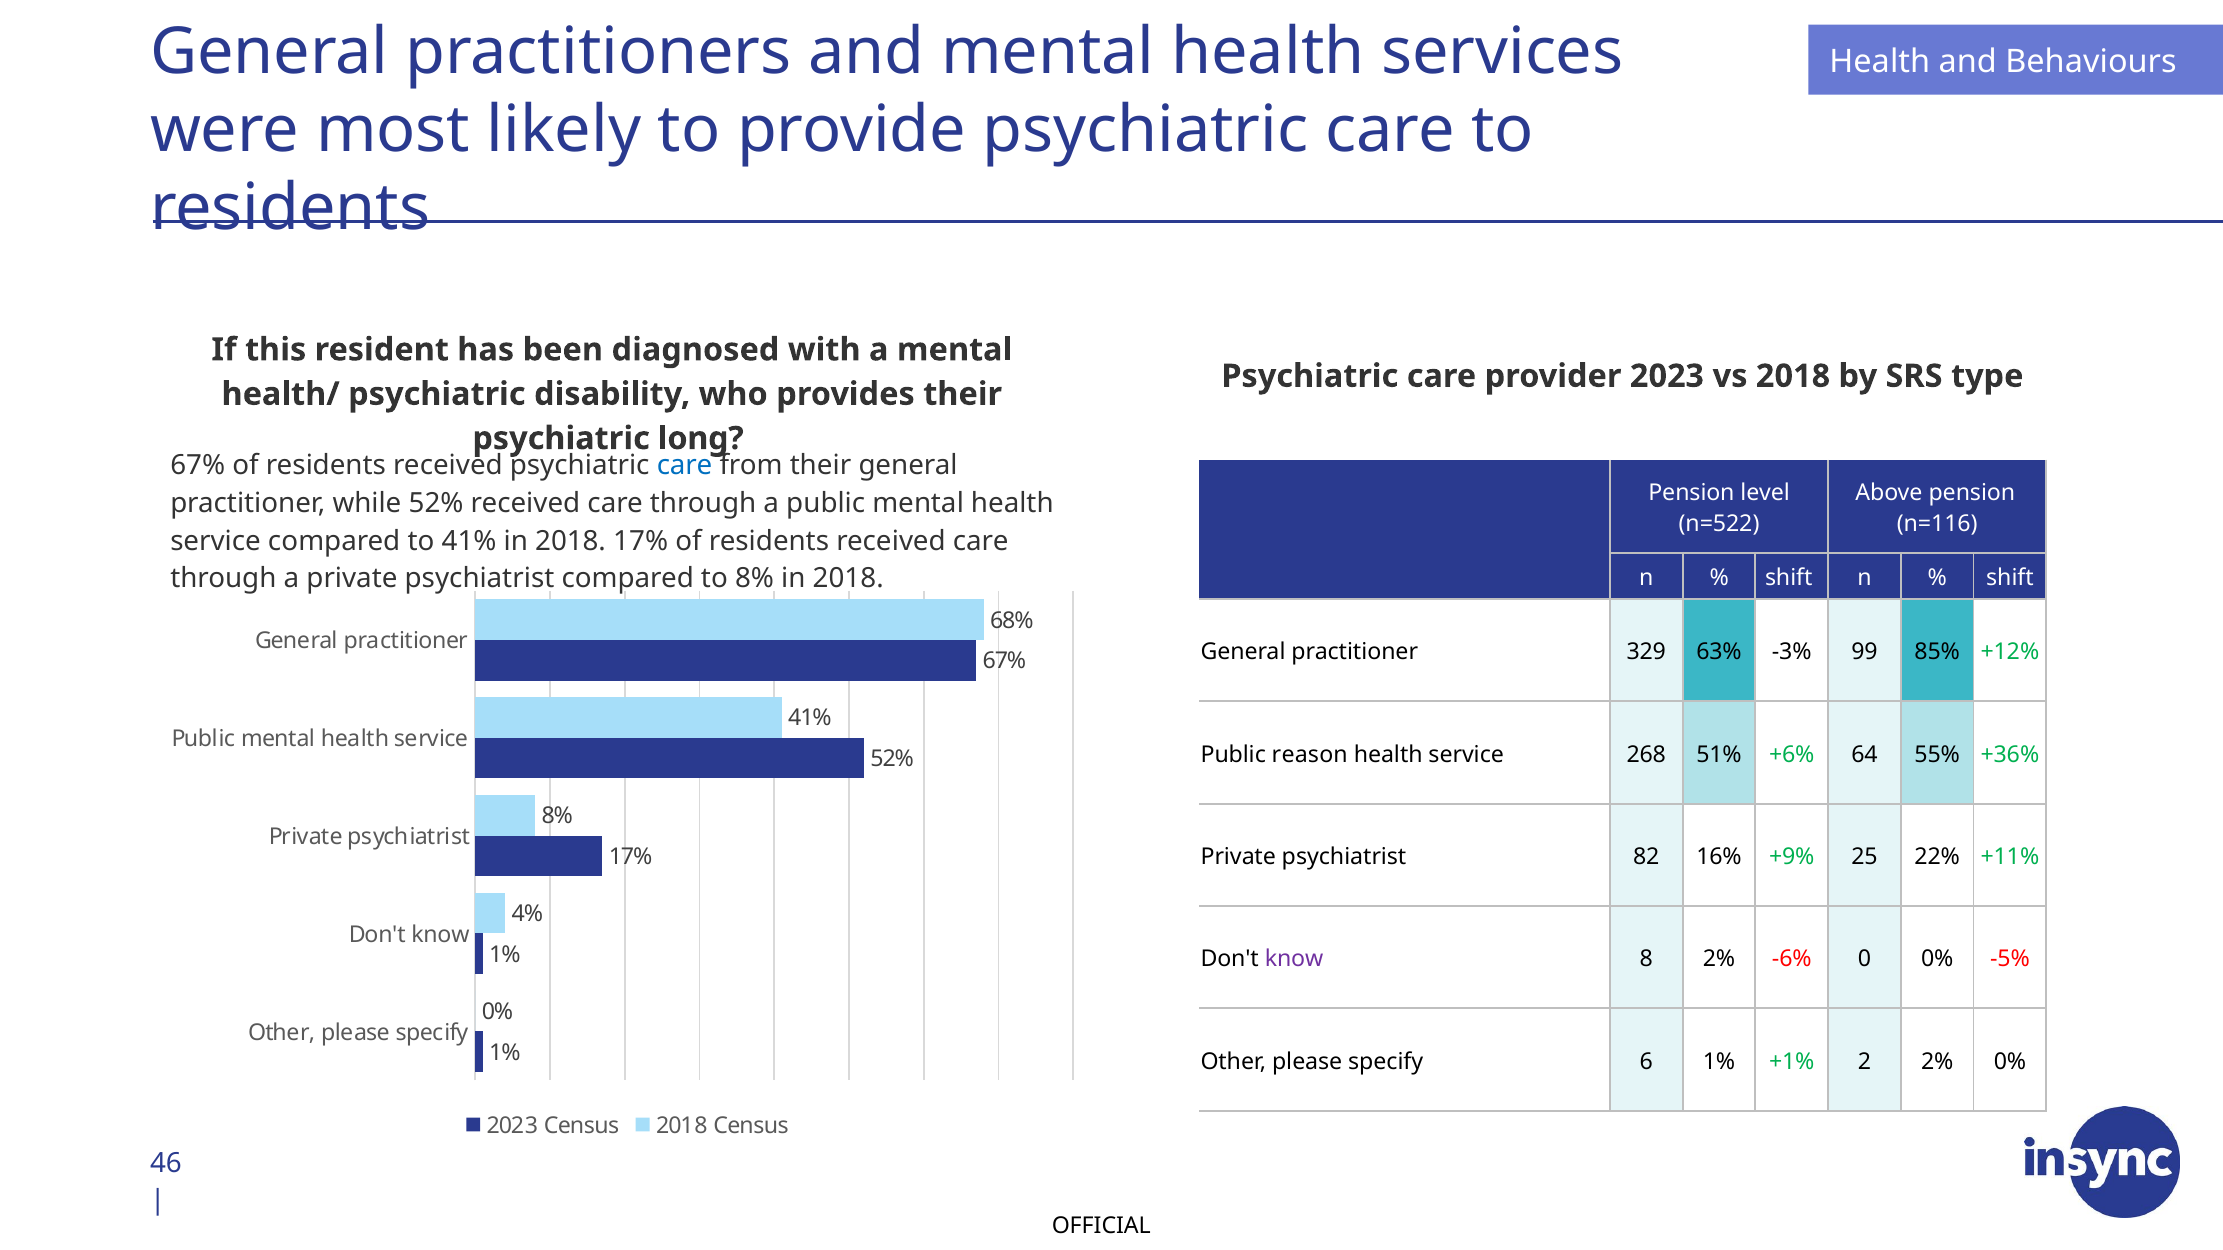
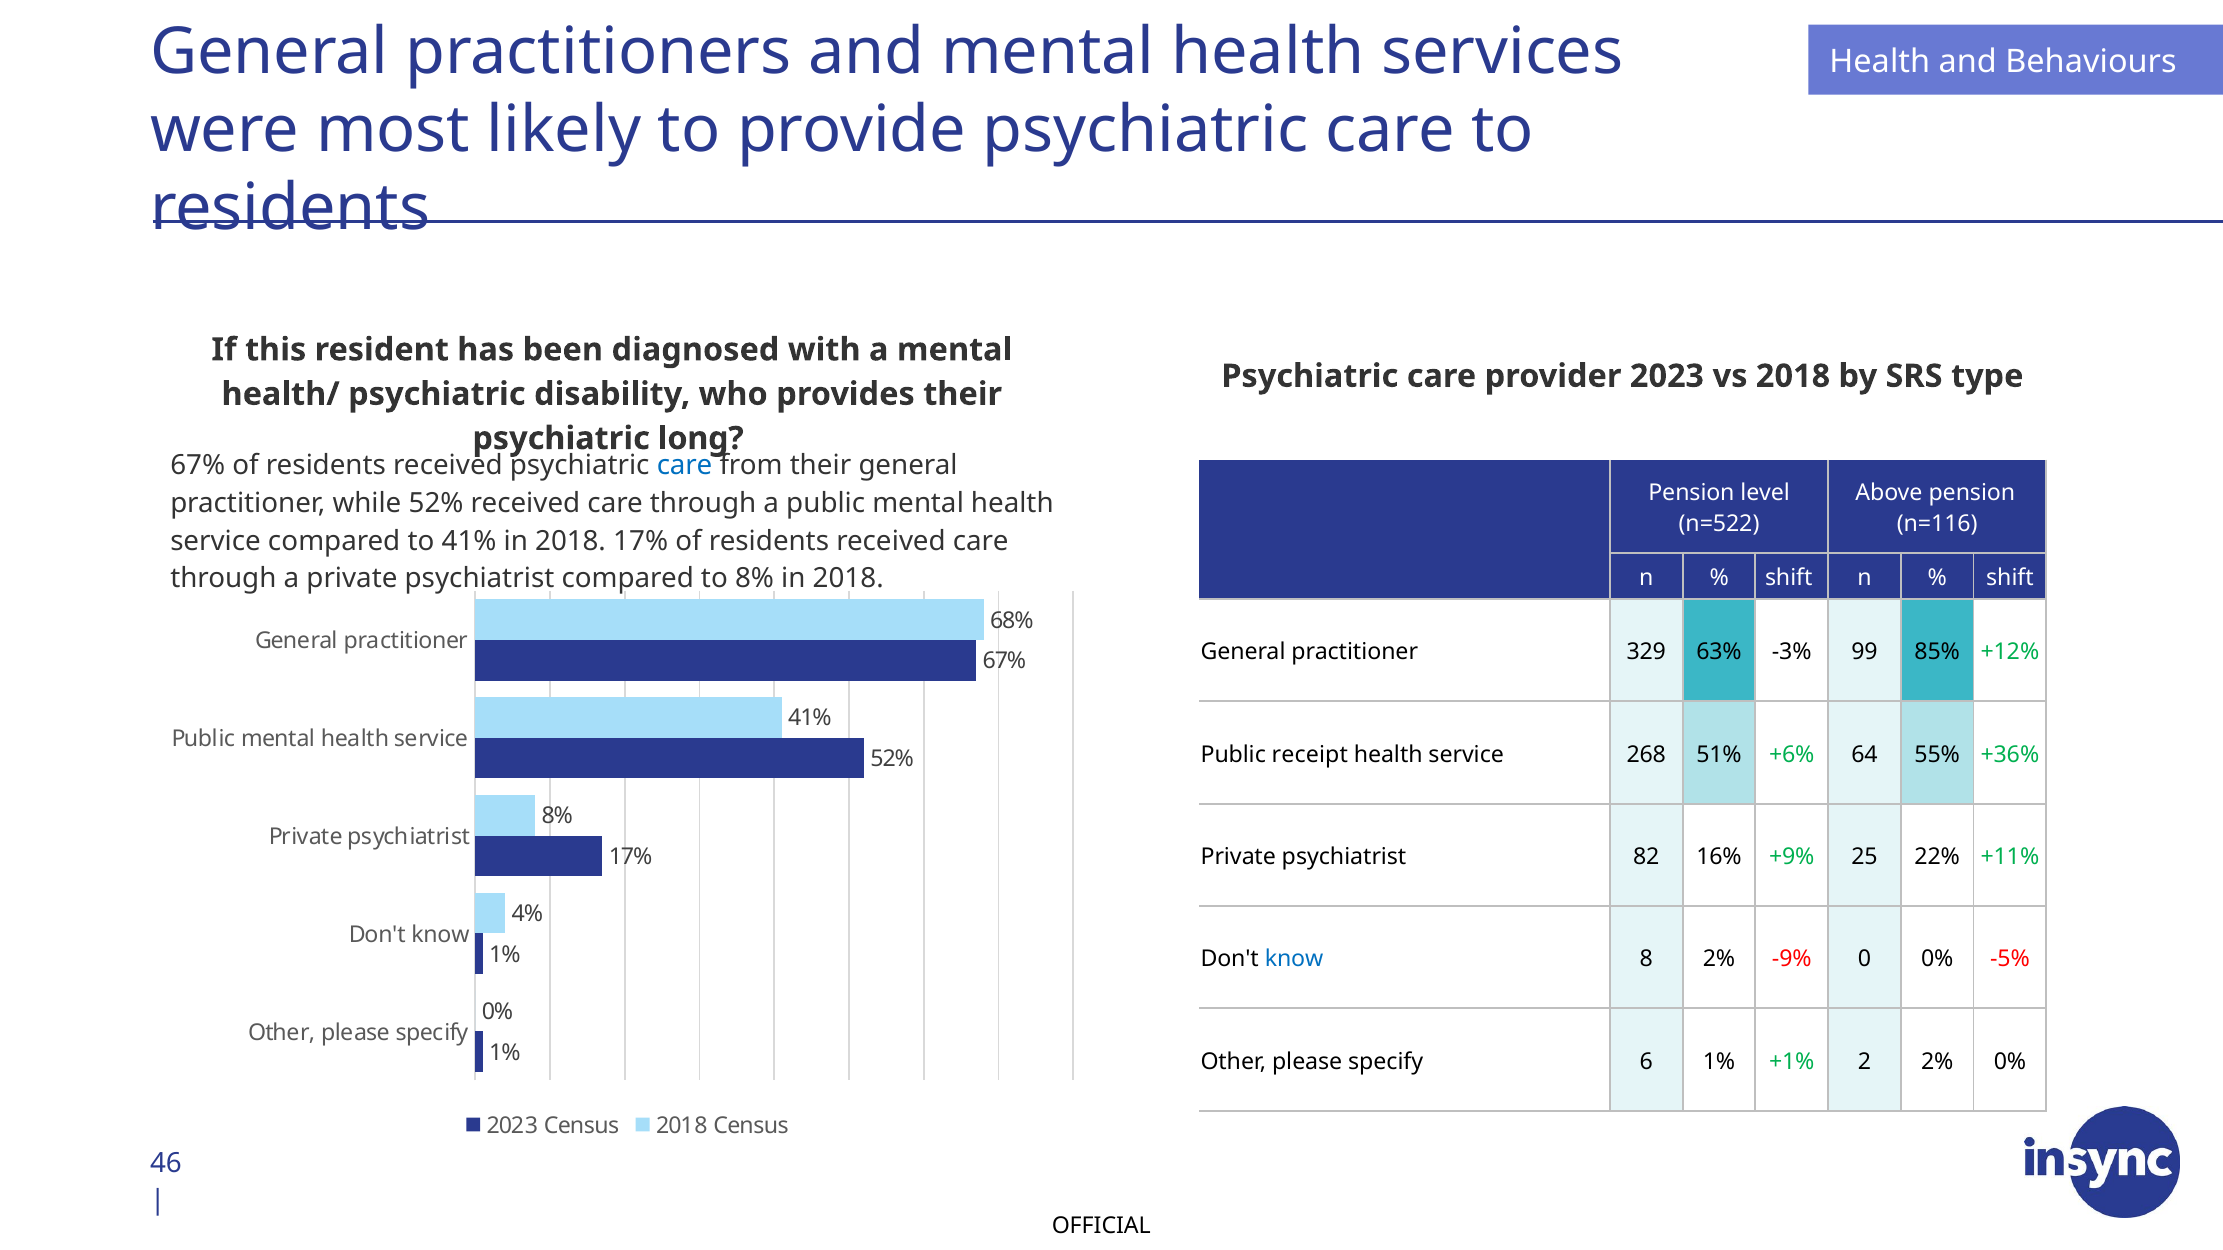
reason: reason -> receipt (1310, 755)
know colour: purple -> blue (1294, 960)
-6%: -6% -> -9% (1792, 960)
